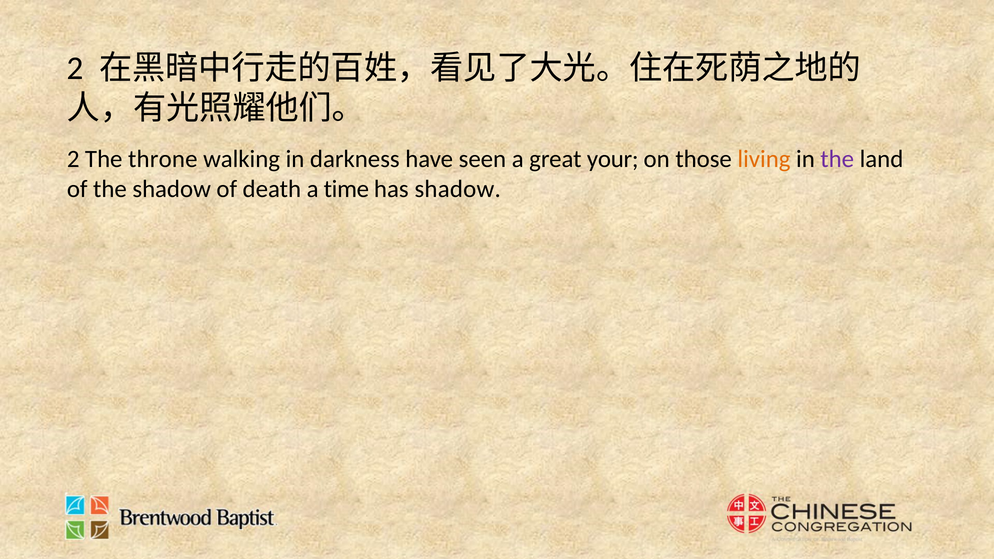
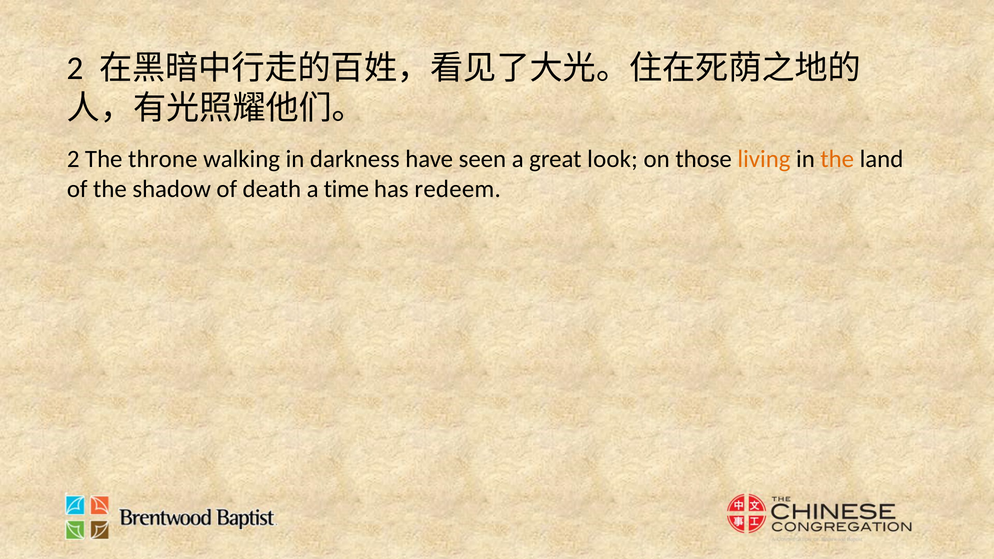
your: your -> look (613, 159)
the colour: purple -> orange (837, 159)
has shadow: shadow -> redeem (458, 189)
